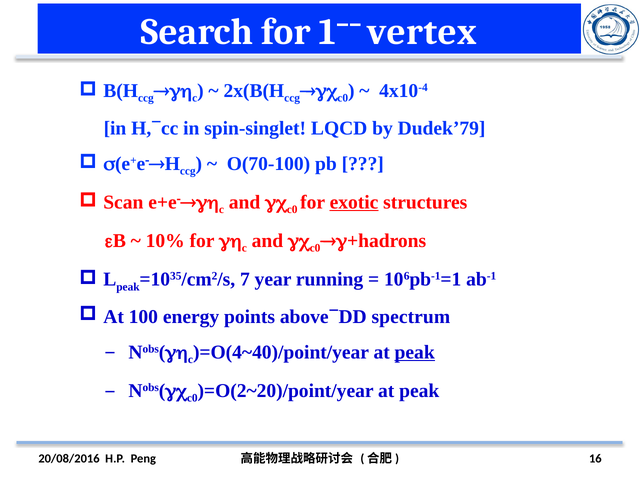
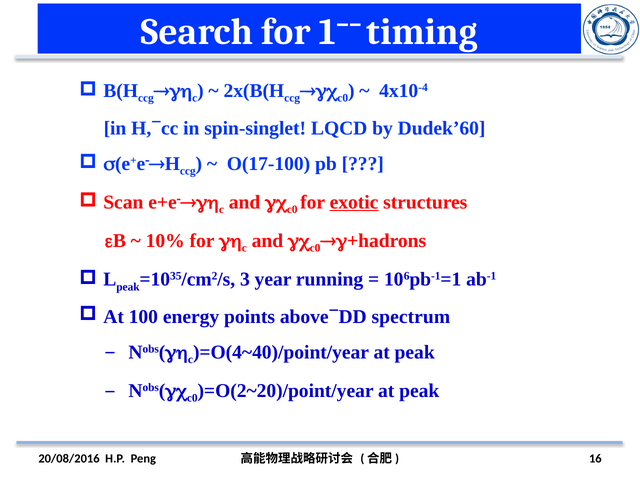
vertex: vertex -> timing (422, 32)
Dudek’79: Dudek’79 -> Dudek’60 (442, 128)
O(70-100: O(70-100 -> O(17-100 (269, 164)
7: 7 -> 3 (245, 279)
peak underline: present -> none (415, 352)
